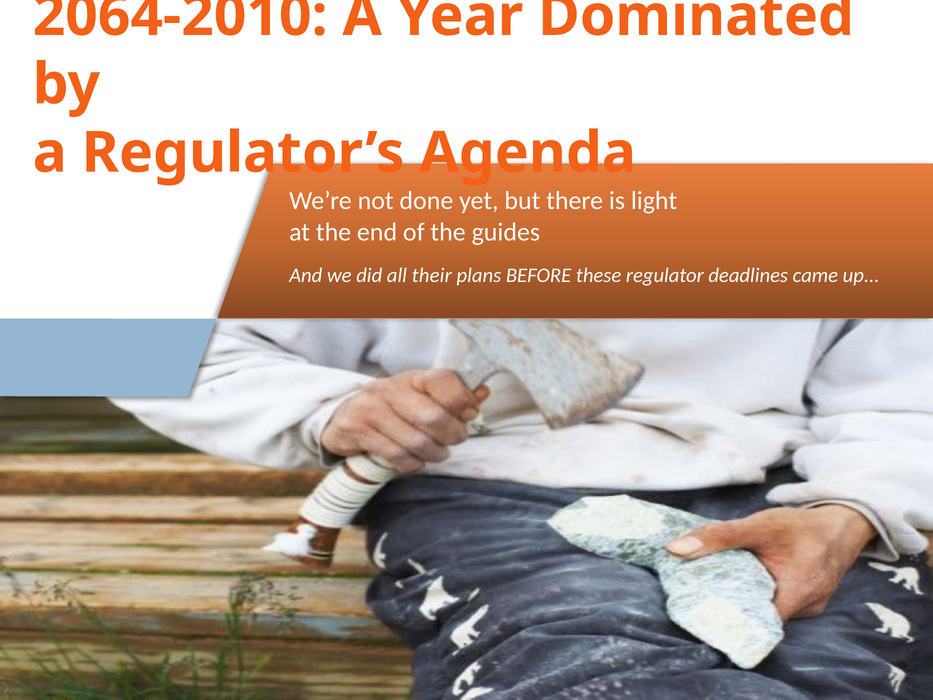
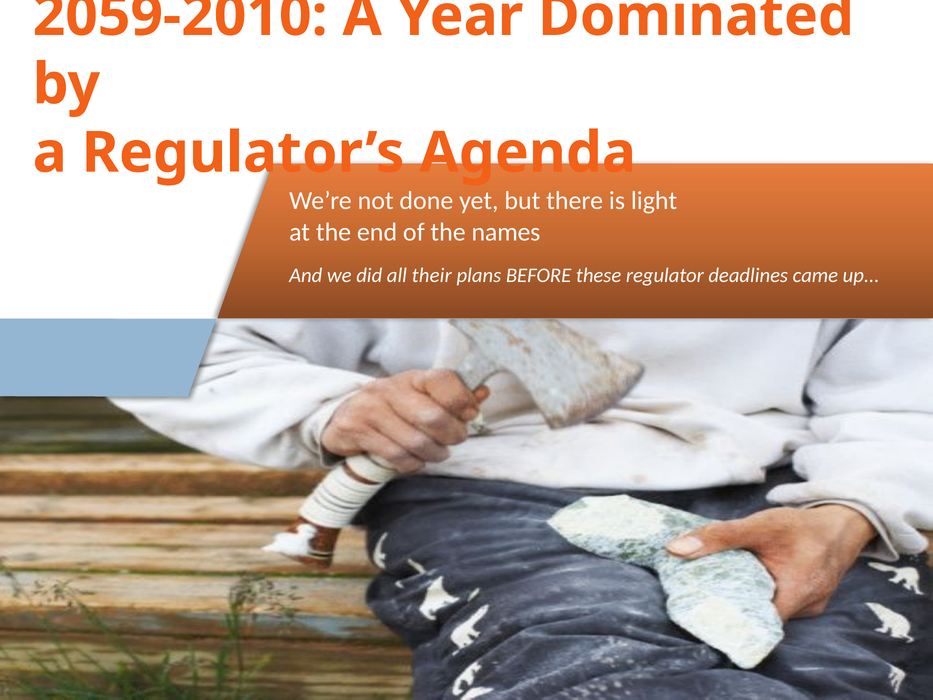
2064-2010: 2064-2010 -> 2059-2010 (180, 16)
guides: guides -> names (506, 232)
